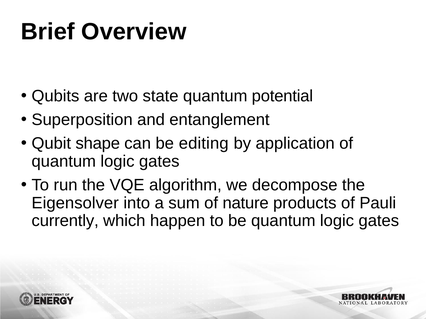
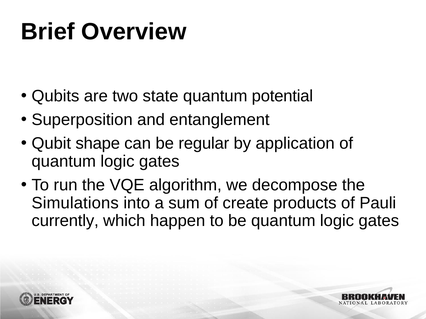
editing: editing -> regular (204, 144)
Eigensolver: Eigensolver -> Simulations (75, 203)
nature: nature -> create (246, 203)
